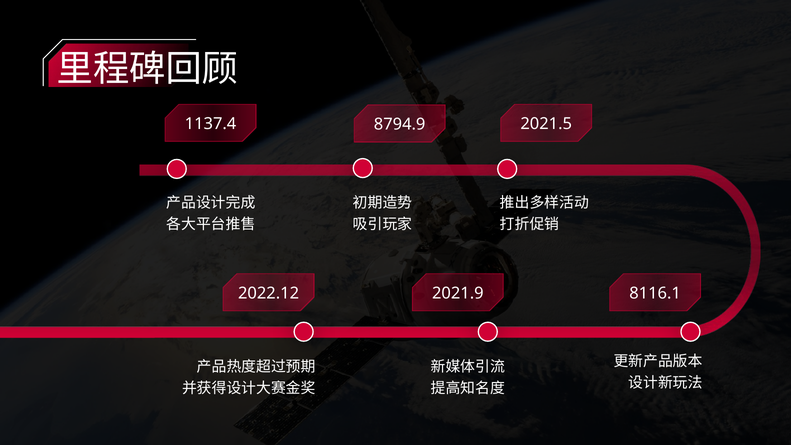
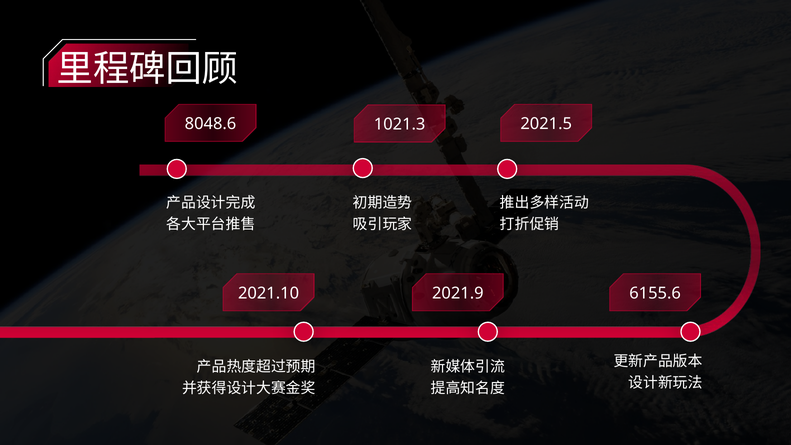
1137.4: 1137.4 -> 8048.6 (210, 124)
8794.9: 8794.9 -> 1021.3 (400, 124)
2022.12: 2022.12 -> 2021.10 (269, 293)
8116.1: 8116.1 -> 6155.6 (655, 293)
